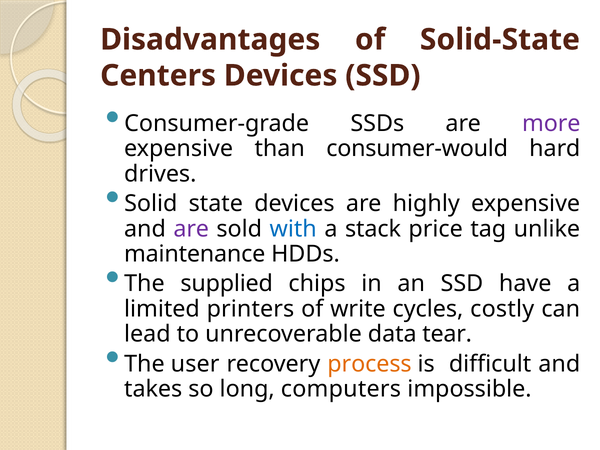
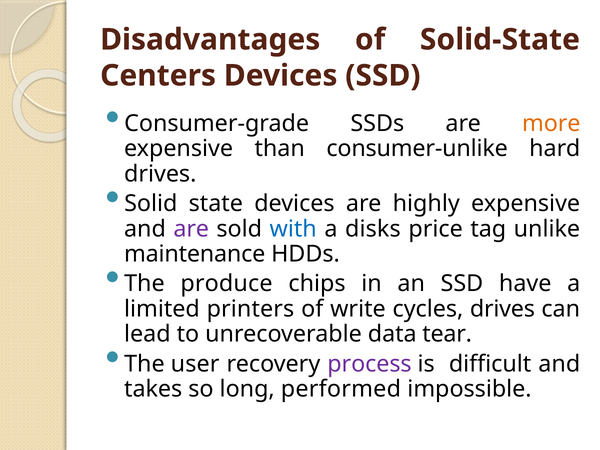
more colour: purple -> orange (551, 124)
consumer-would: consumer-would -> consumer-unlike (417, 149)
stack: stack -> disks (373, 229)
supplied: supplied -> produce (226, 284)
cycles costly: costly -> drives (502, 309)
process colour: orange -> purple (369, 364)
computers: computers -> performed (341, 389)
